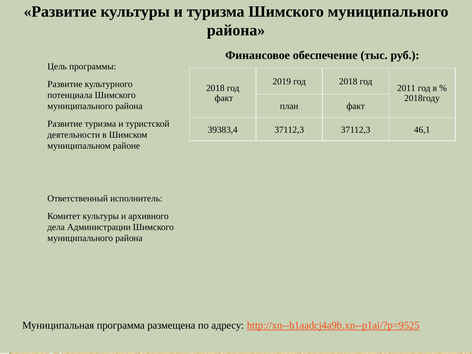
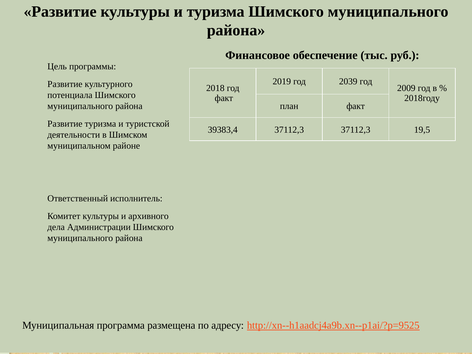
год 2018: 2018 -> 2039 (348, 81)
2011: 2011 -> 2009 (406, 88)
46,1: 46,1 -> 19,5 (422, 130)
